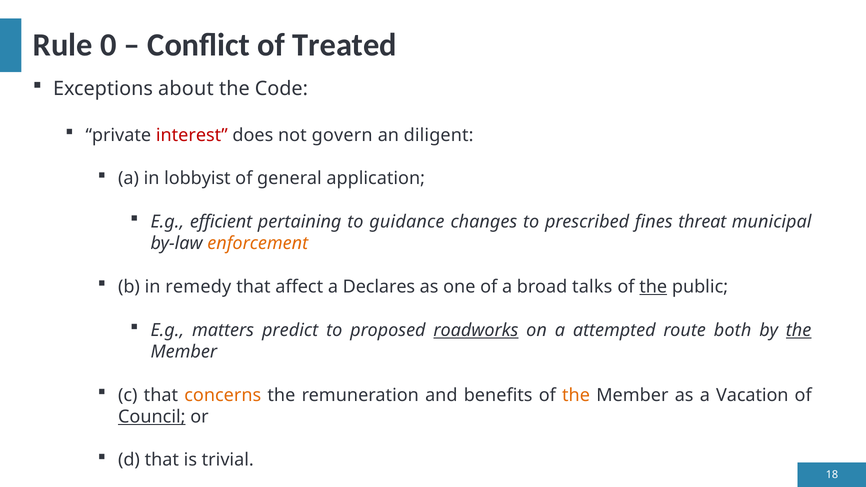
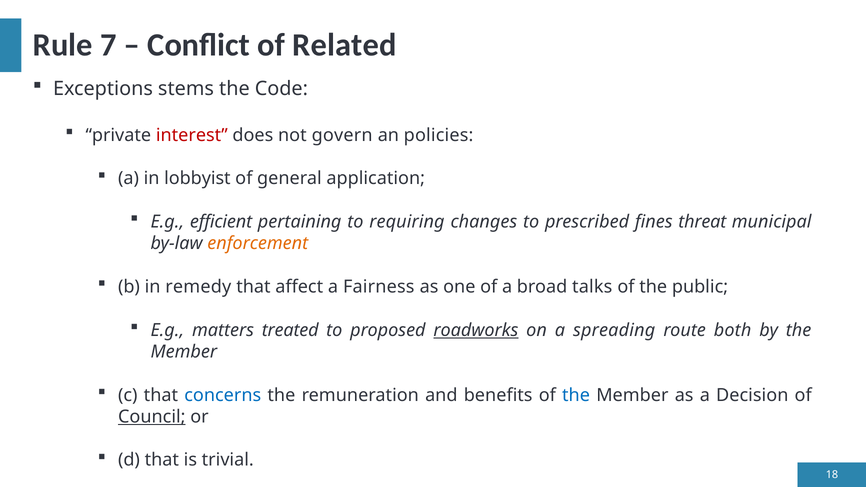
0: 0 -> 7 (108, 45)
Treated: Treated -> Related (344, 45)
about: about -> stems (186, 89)
diligent: diligent -> policies (439, 135)
guidance: guidance -> requiring (407, 222)
Declares: Declares -> Fairness (379, 287)
the underline: present -> none (653, 287)
predict: predict -> treated (290, 330)
attempted: attempted -> spreading (614, 330)
the underline: present -> none (799, 330)
concerns colour: orange -> blue (223, 395)
the colour: orange -> blue (576, 395)
Vacation: Vacation -> Decision (752, 395)
